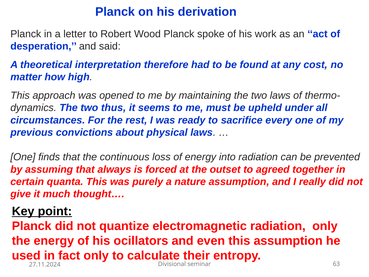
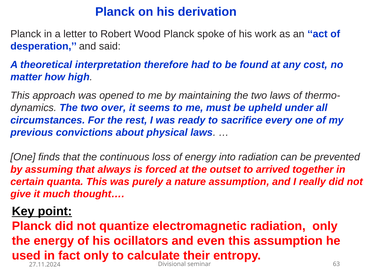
thus: thus -> over (114, 108)
agreed: agreed -> arrived (273, 169)
